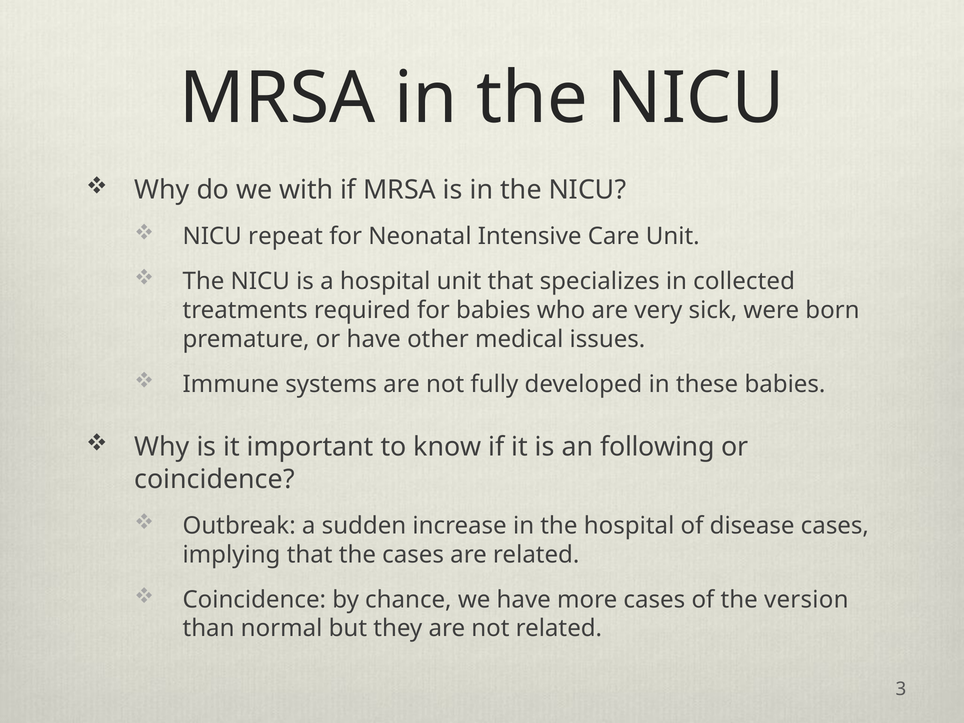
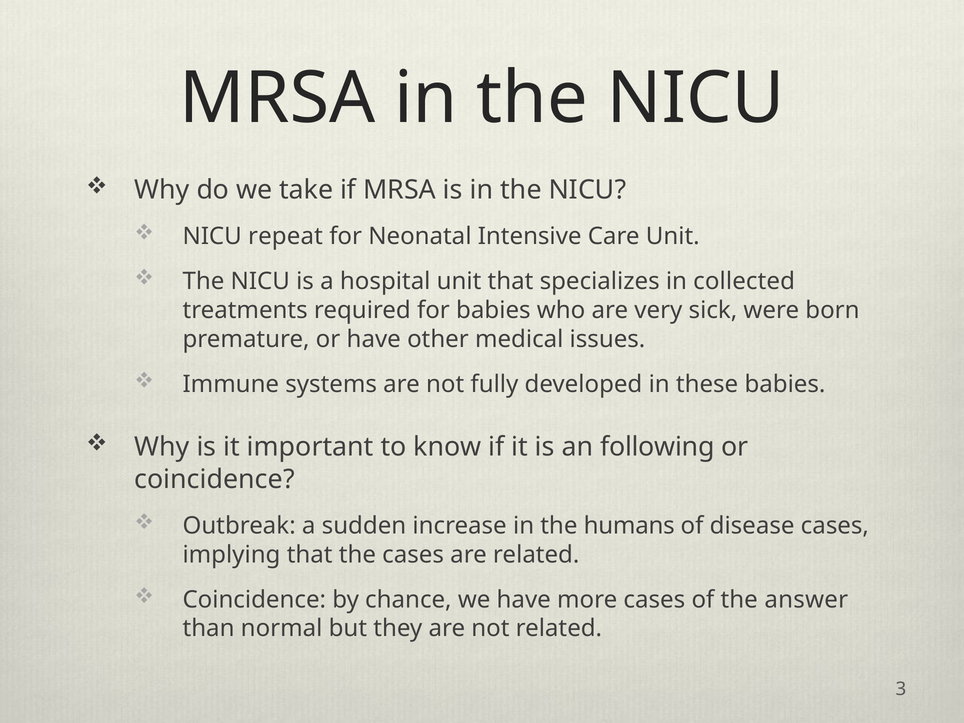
with: with -> take (306, 190)
the hospital: hospital -> humans (629, 526)
version: version -> answer (806, 600)
